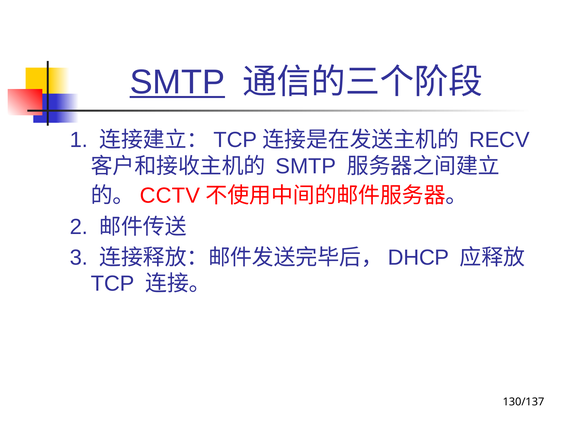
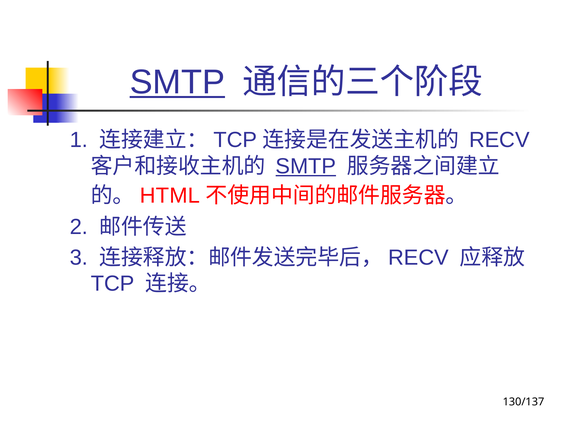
SMTP underline: none -> present (306, 166)
CCTV: CCTV -> HTML (170, 195)
DHCP: DHCP -> RECV (418, 257)
